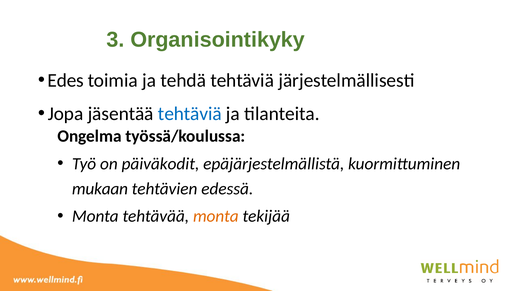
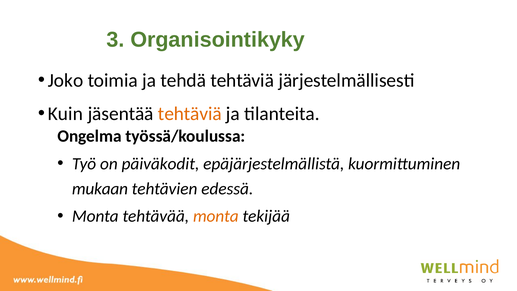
Edes: Edes -> Joko (65, 80)
Jopa: Jopa -> Kuin (65, 114)
tehtäviä colour: blue -> orange (190, 114)
